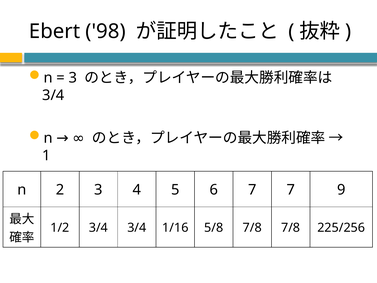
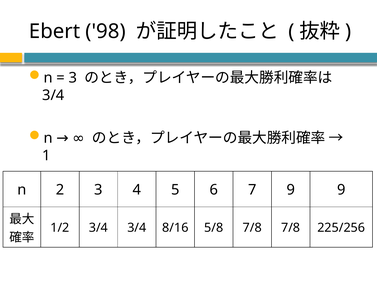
7 7: 7 -> 9 (291, 190)
1/16: 1/16 -> 8/16 (175, 228)
